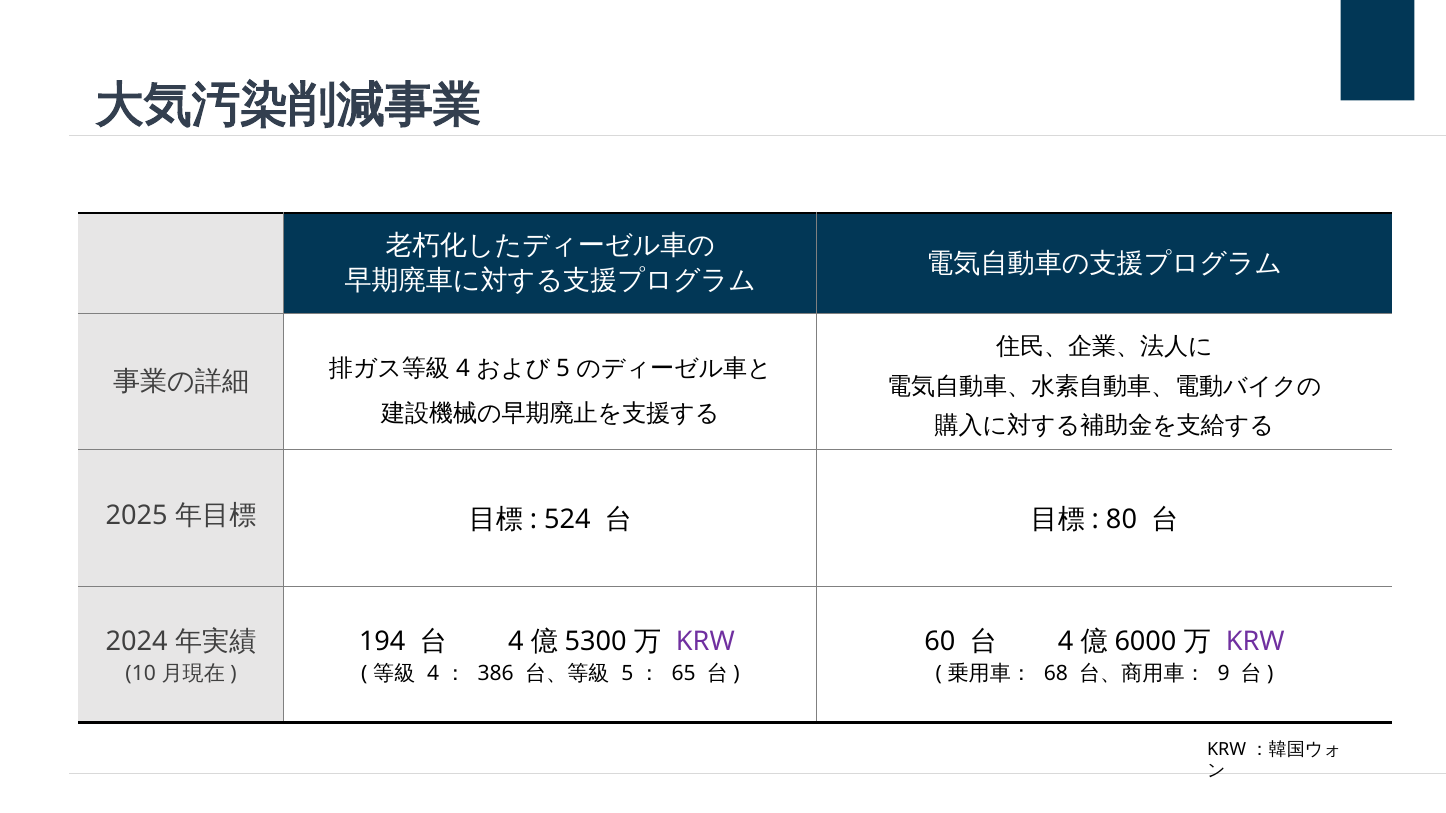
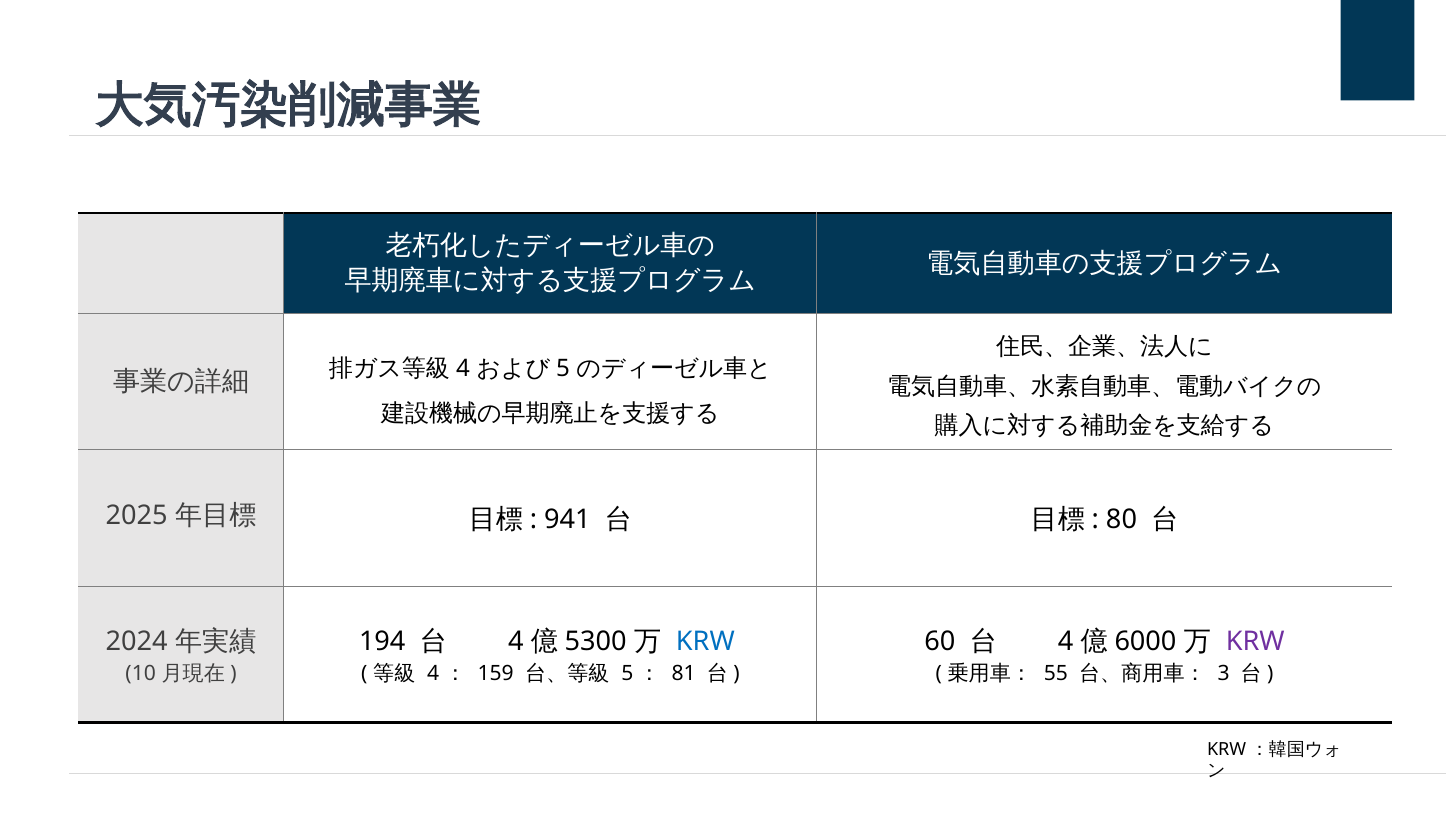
524: 524 -> 941 (567, 520)
KRW colour: purple -> blue (705, 642)
386: 386 -> 159 (496, 674)
65: 65 -> 81 (684, 674)
68: 68 -> 55 (1056, 674)
9: 9 -> 3 (1224, 674)
